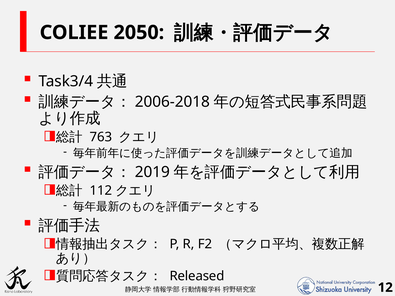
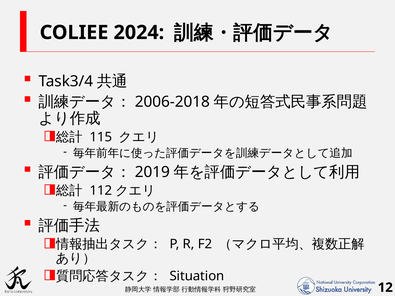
2050: 2050 -> 2024 (139, 33)
763: 763 -> 115 (101, 137)
Released: Released -> Situation (197, 276)
